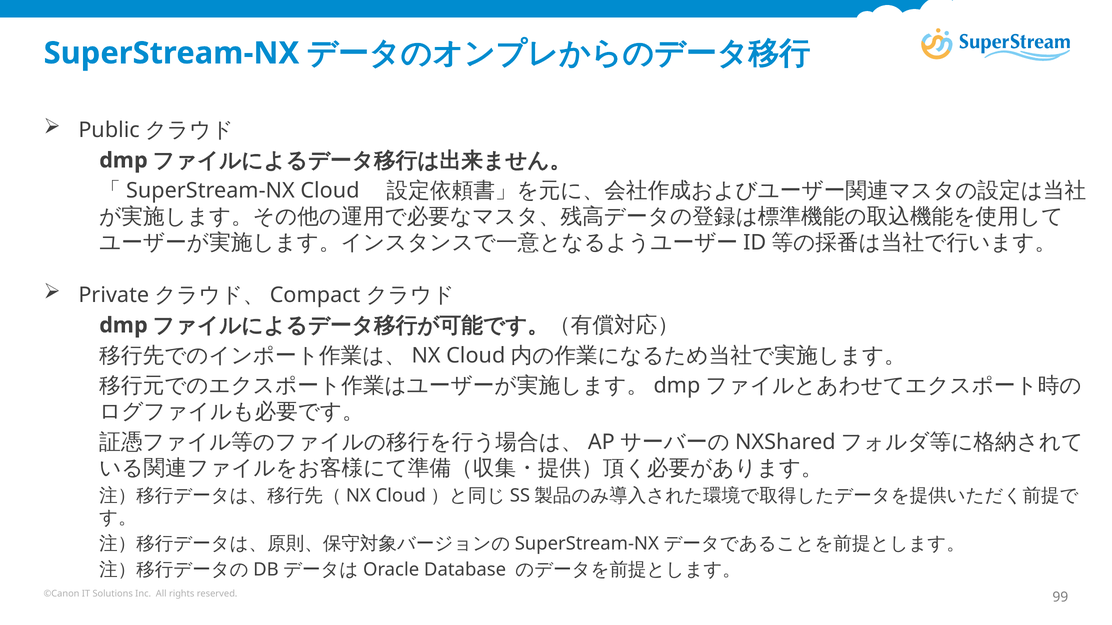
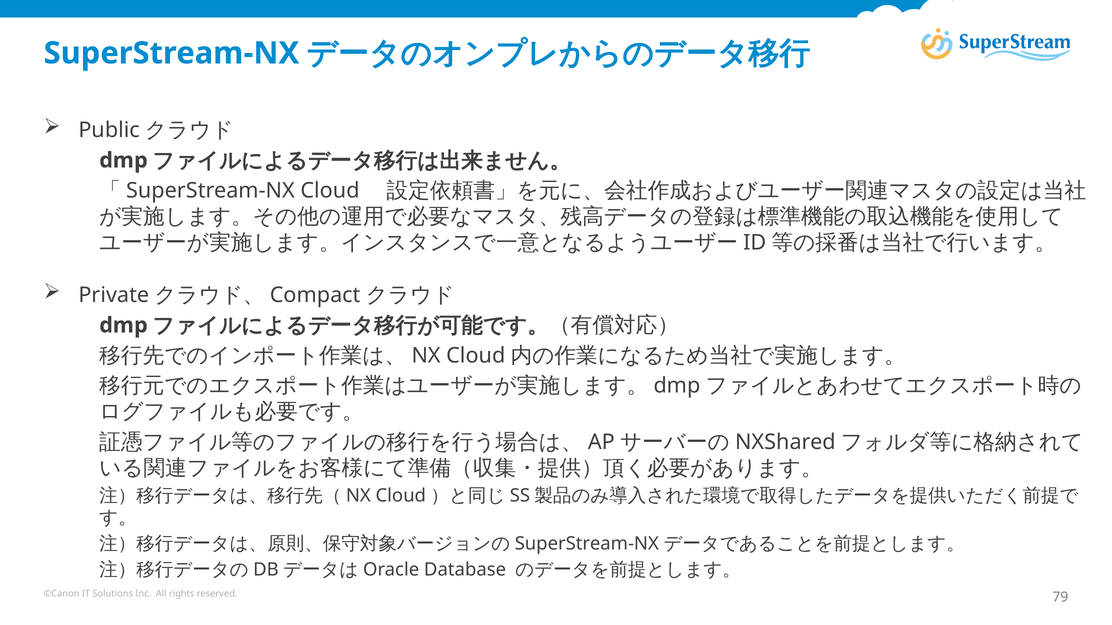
99: 99 -> 79 (1060, 598)
